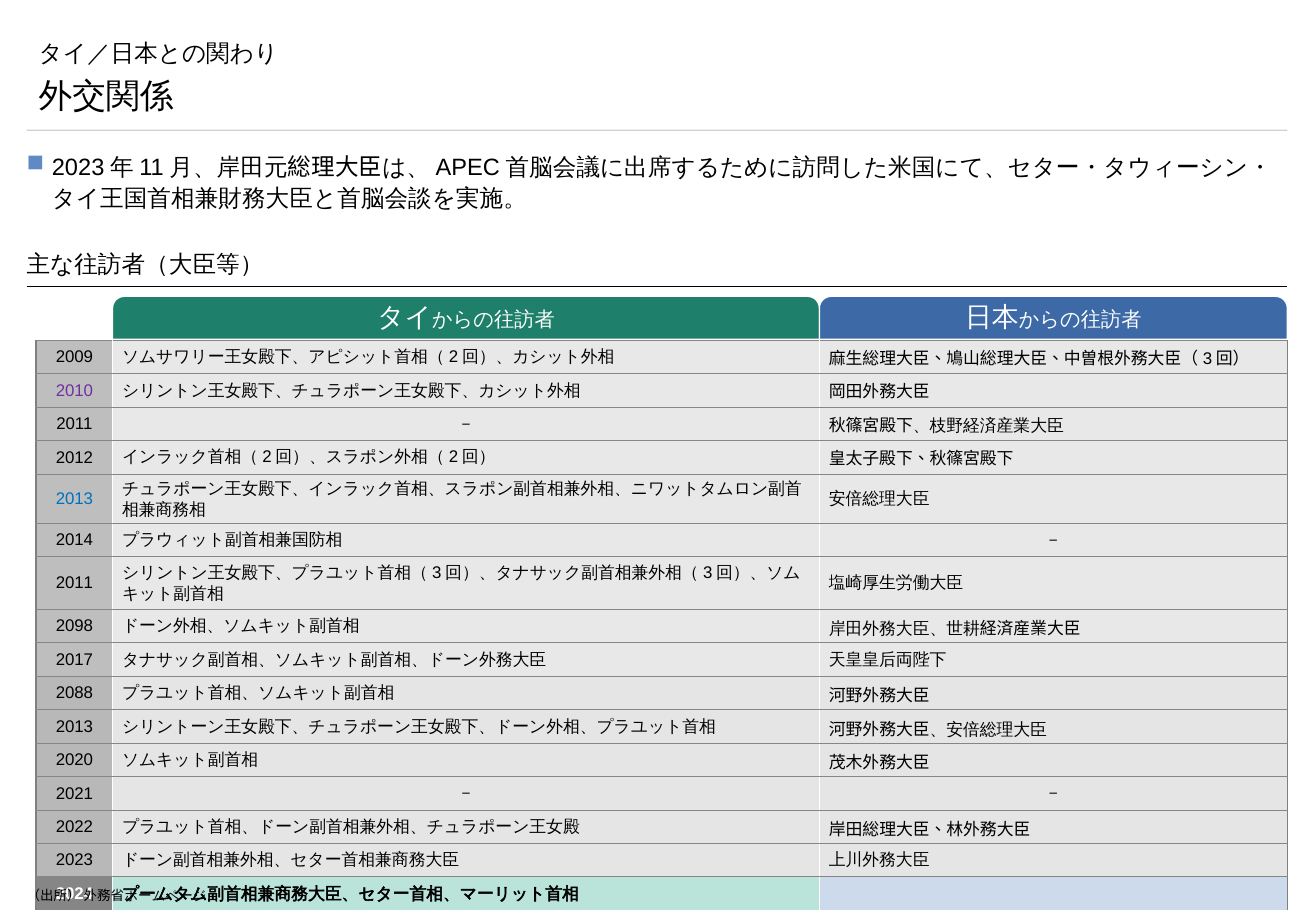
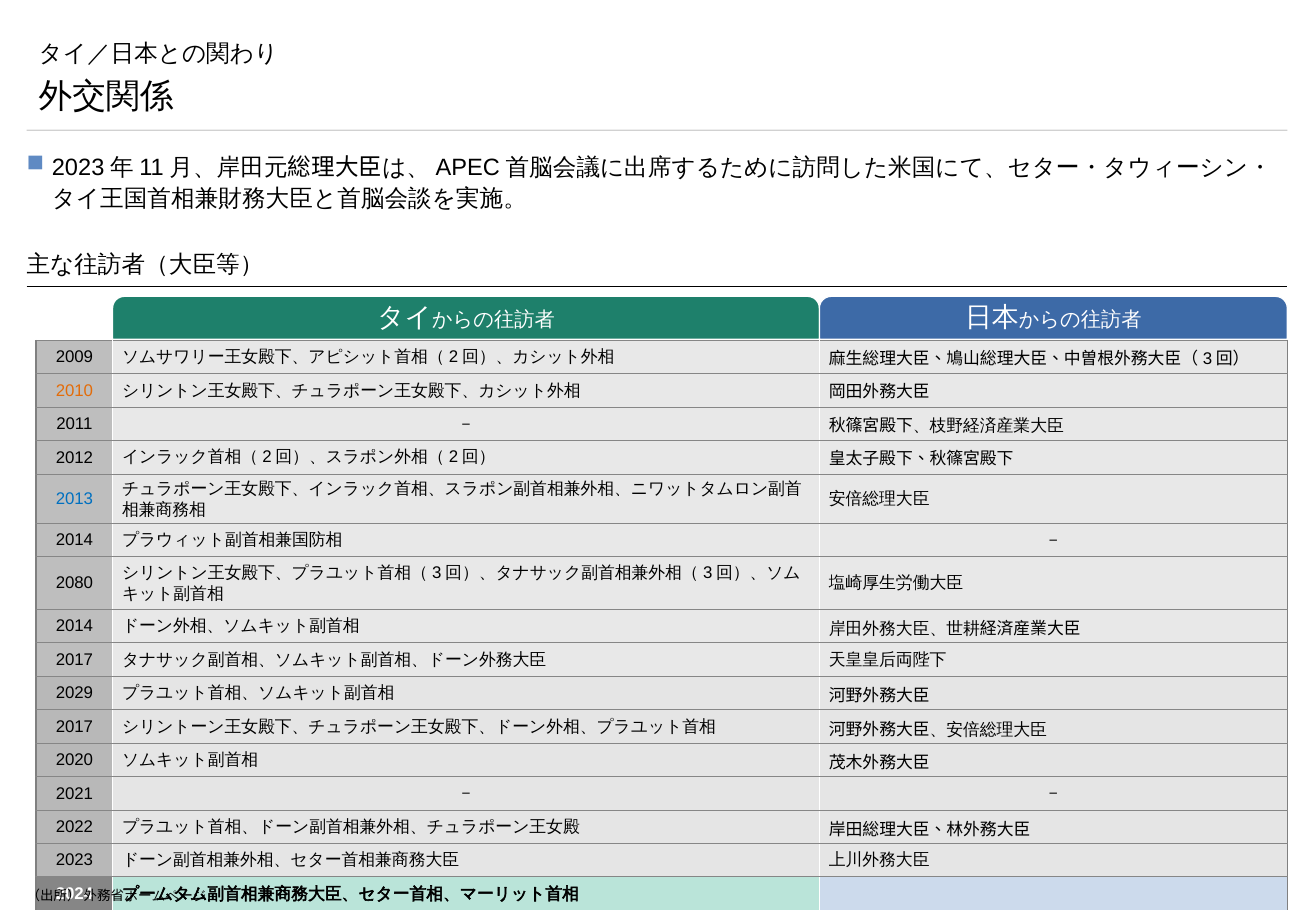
2010 colour: purple -> orange (74, 391)
2011: 2011 -> 2080 (74, 583)
2098: 2098 -> 2014 (74, 626)
2088: 2088 -> 2029 (74, 693)
2013: 2013 -> 2017 (74, 726)
